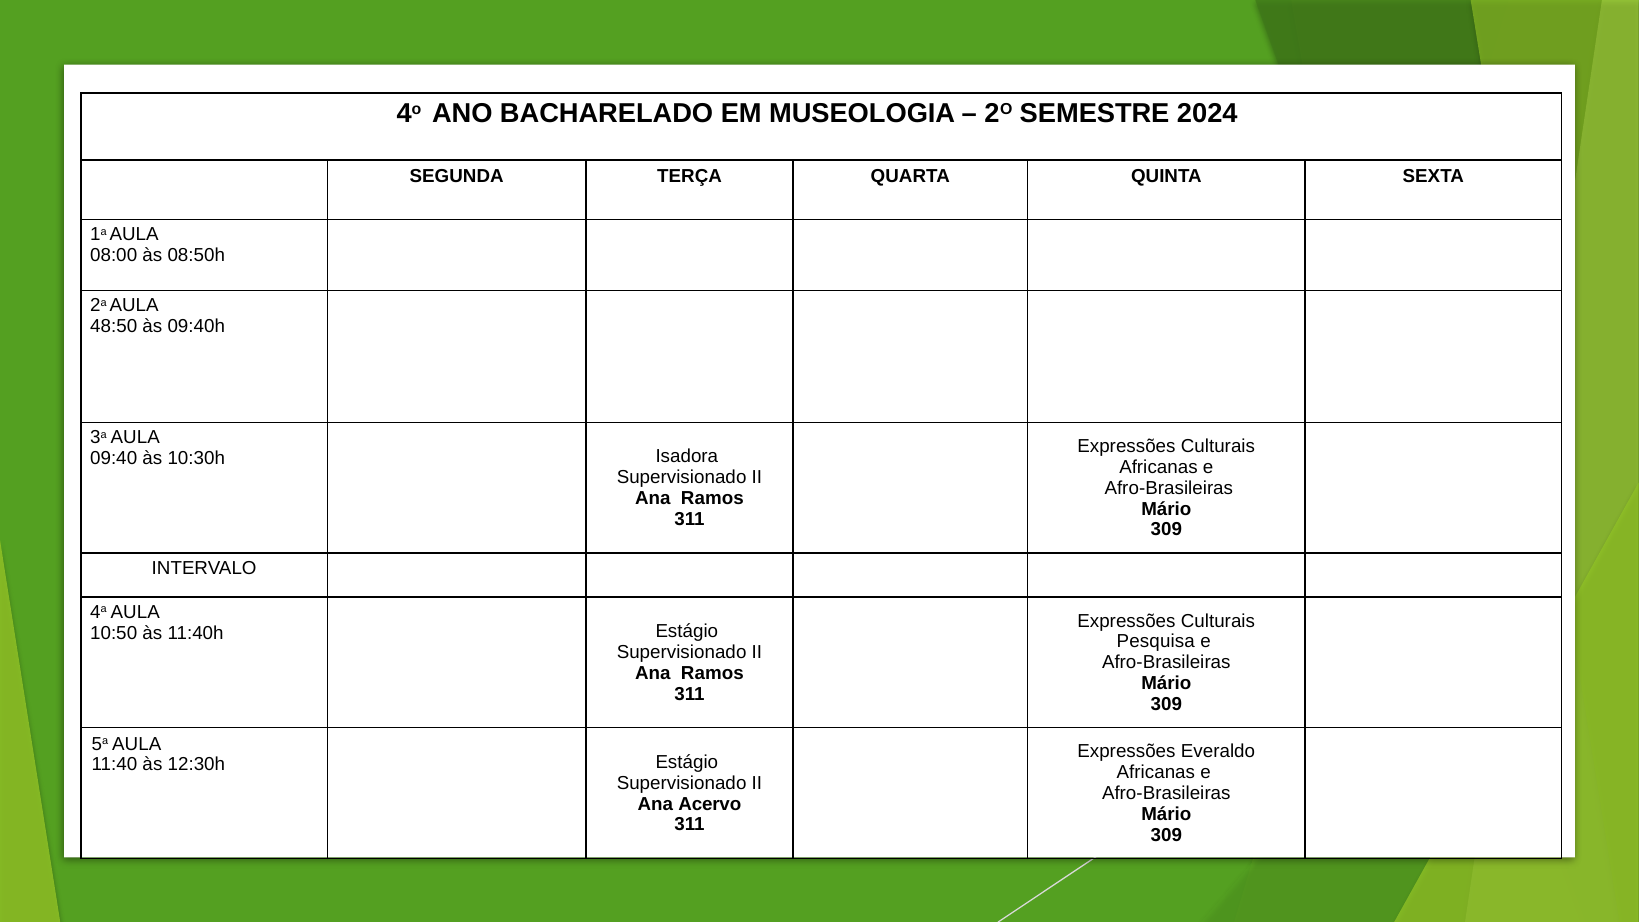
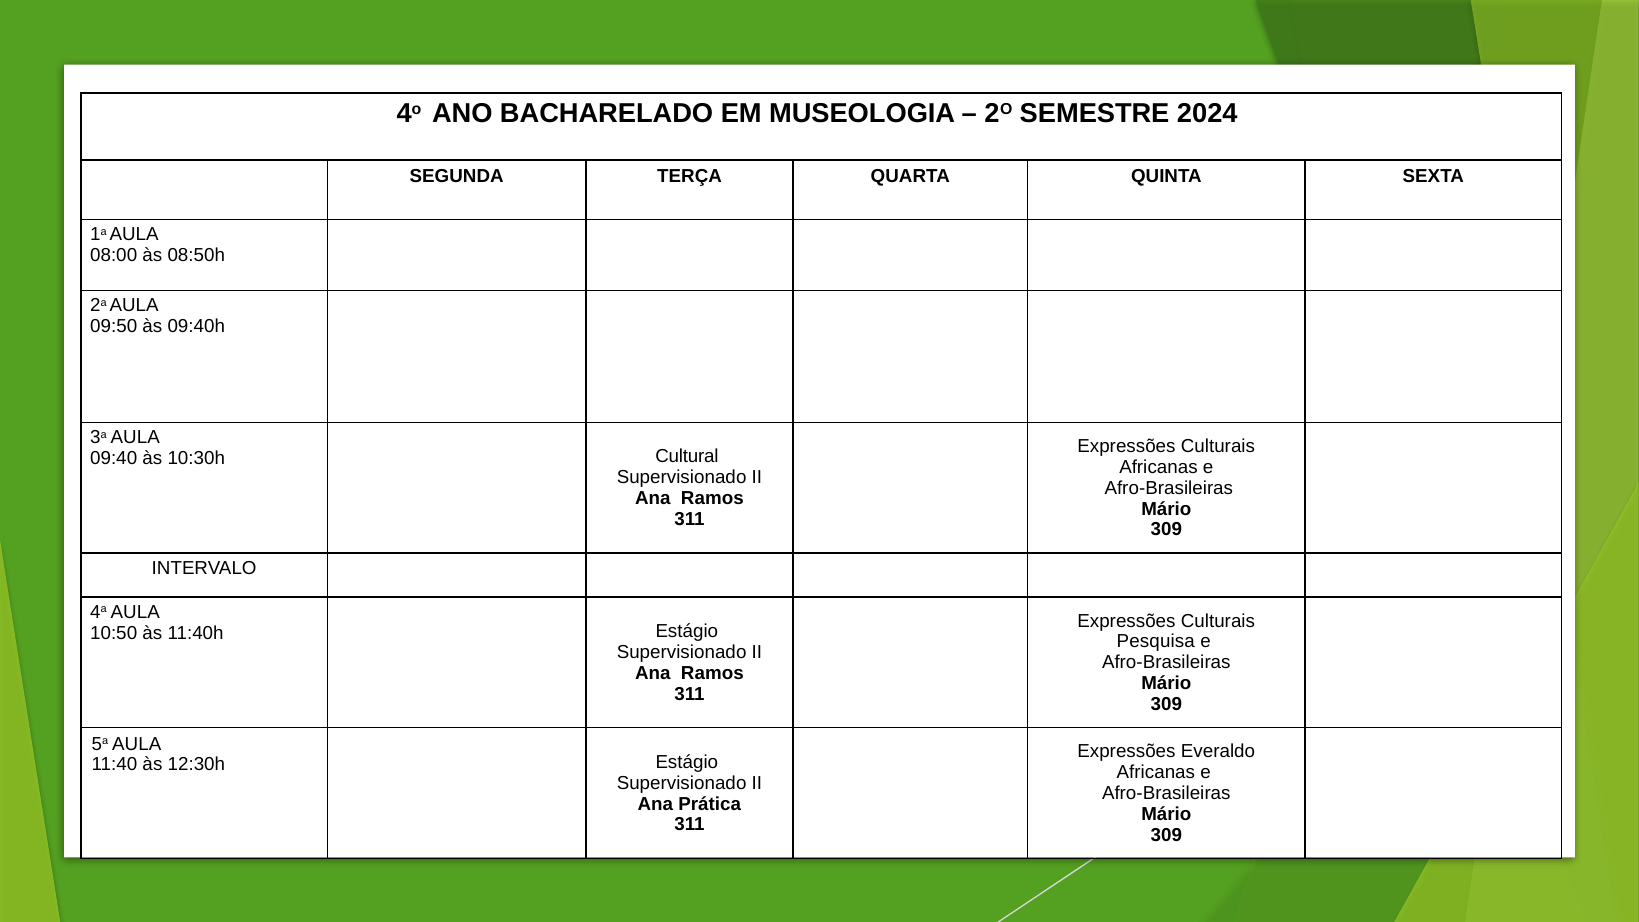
48:50: 48:50 -> 09:50 (114, 327)
Isadora: Isadora -> Cultural (687, 457)
Acervo: Acervo -> Prática (710, 804)
